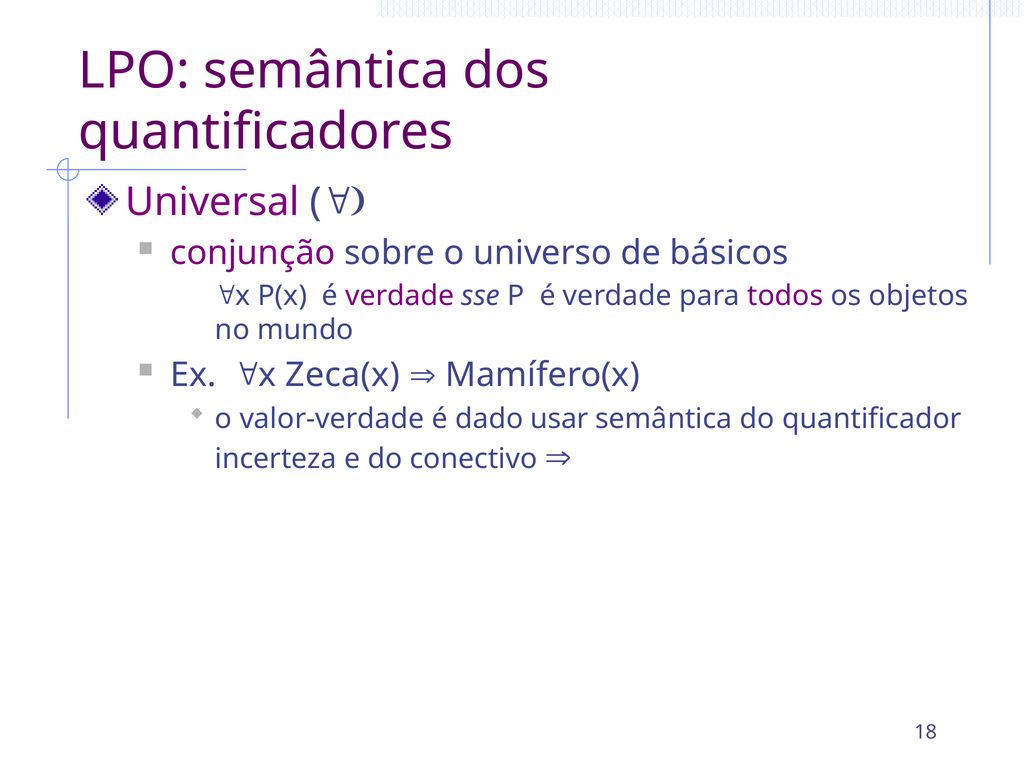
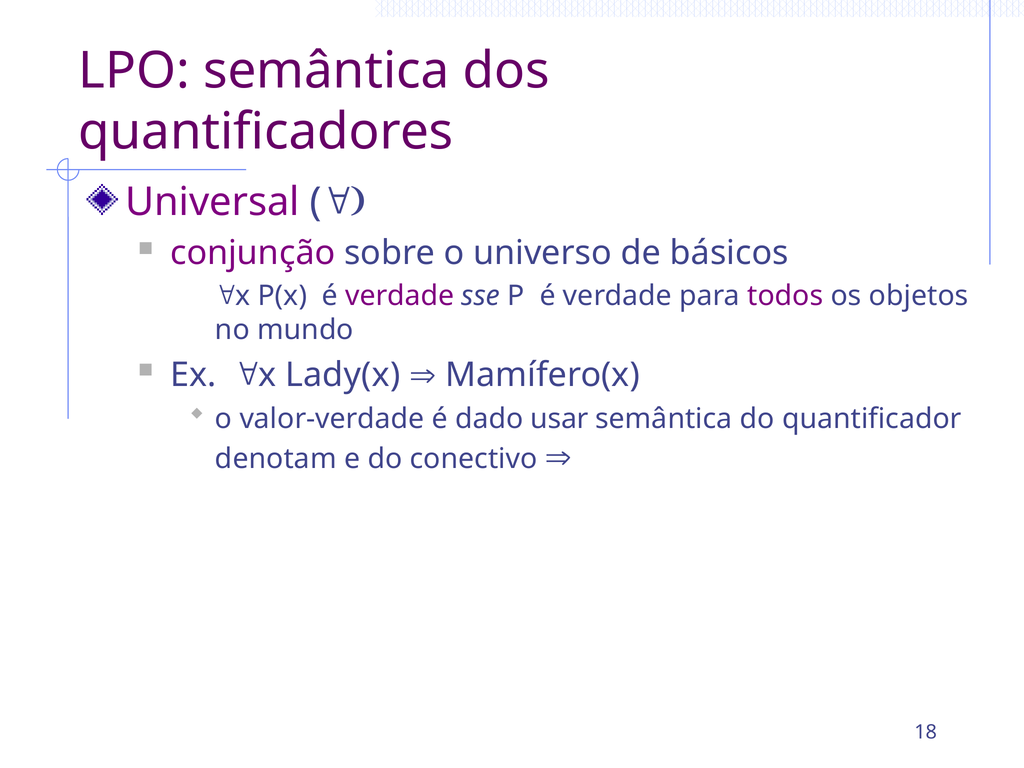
Zeca(x: Zeca(x -> Lady(x (343, 375)
incerteza: incerteza -> denotam (276, 459)
